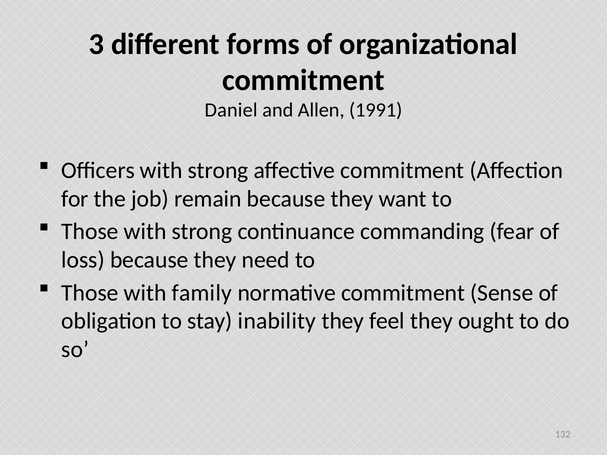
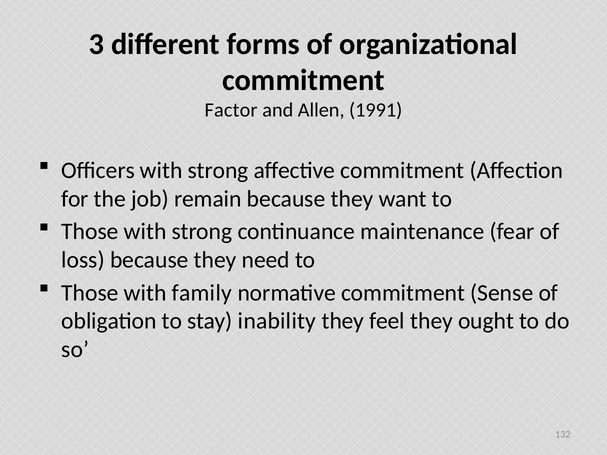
Daniel: Daniel -> Factor (231, 110)
commanding: commanding -> maintenance (422, 232)
